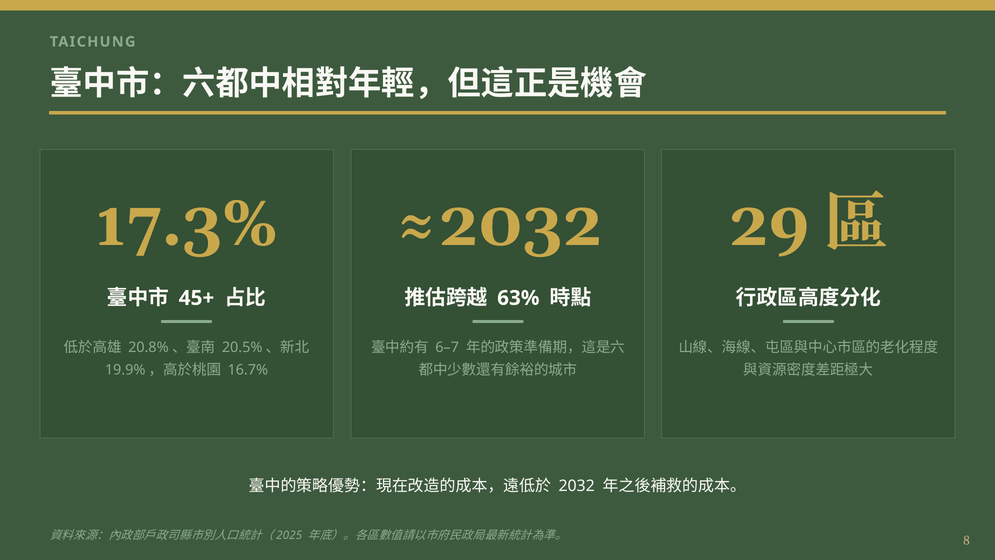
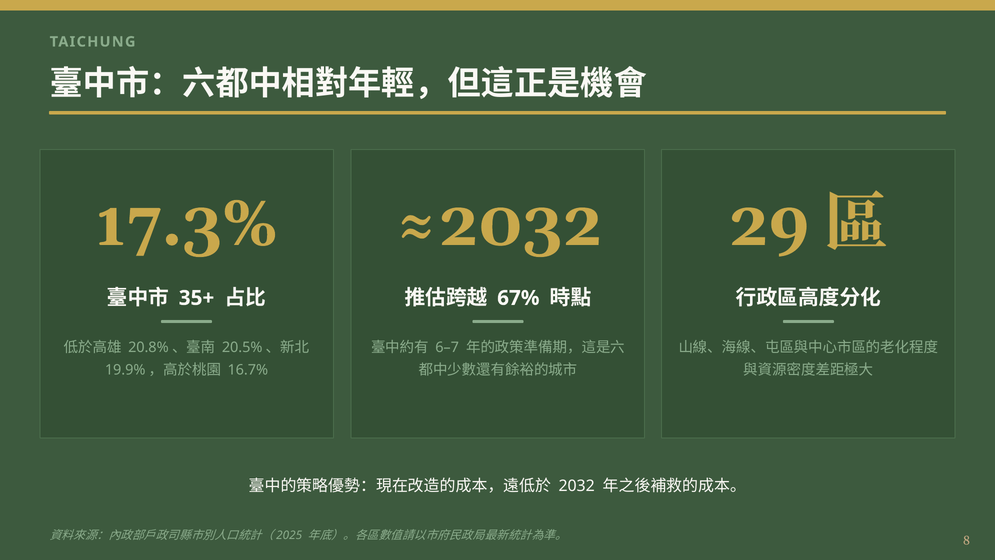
45+: 45+ -> 35+ (197, 298)
63%: 63% -> 67% (518, 298)
